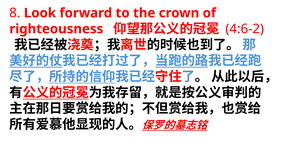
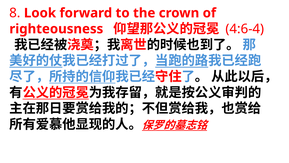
4:6-2: 4:6-2 -> 4:6-4 (245, 29)
